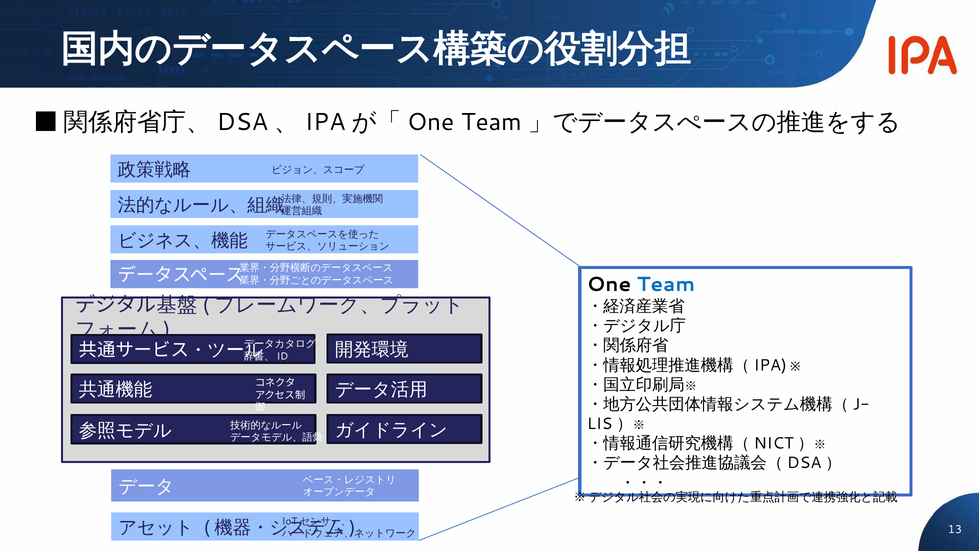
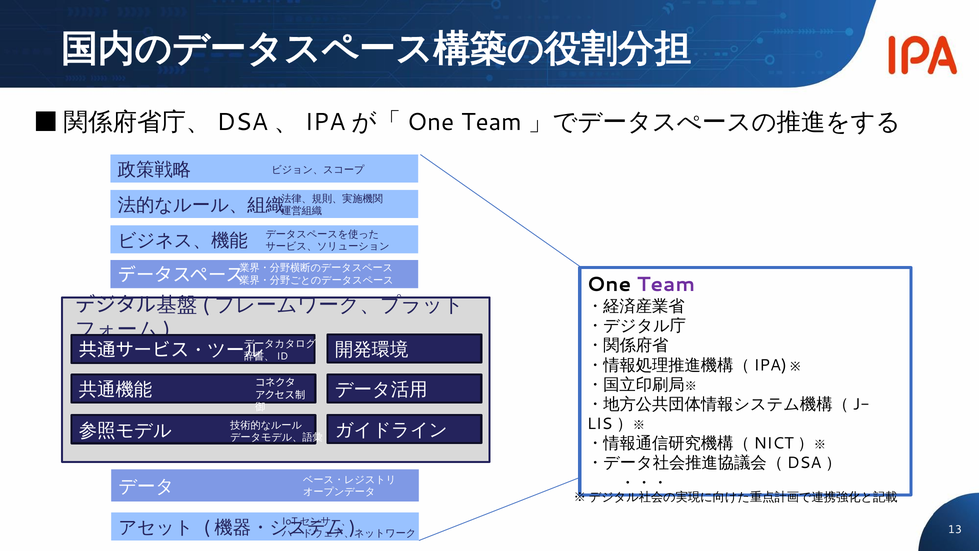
Team colour: blue -> purple (666, 284)
